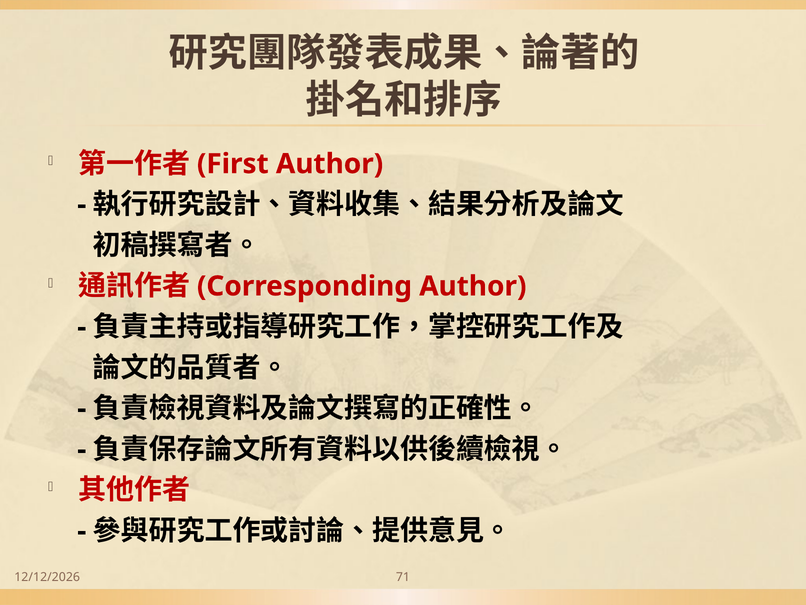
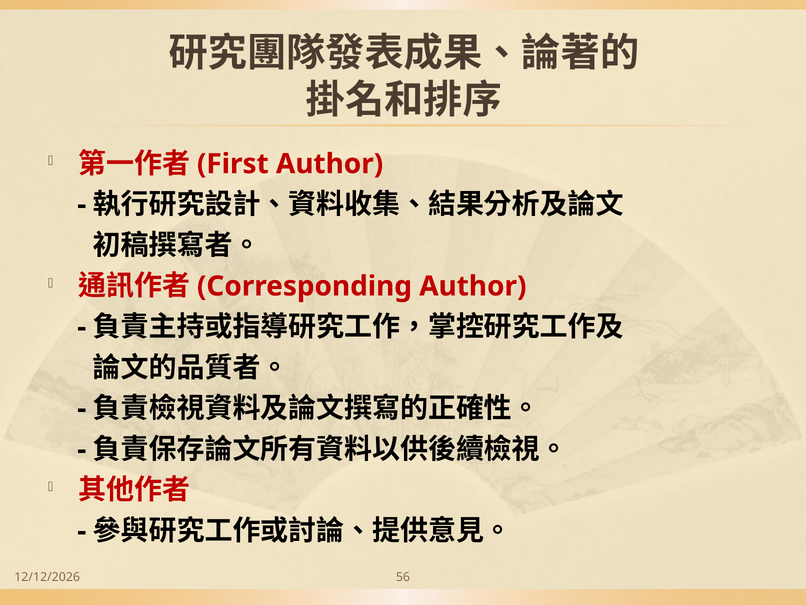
71: 71 -> 56 (403, 577)
